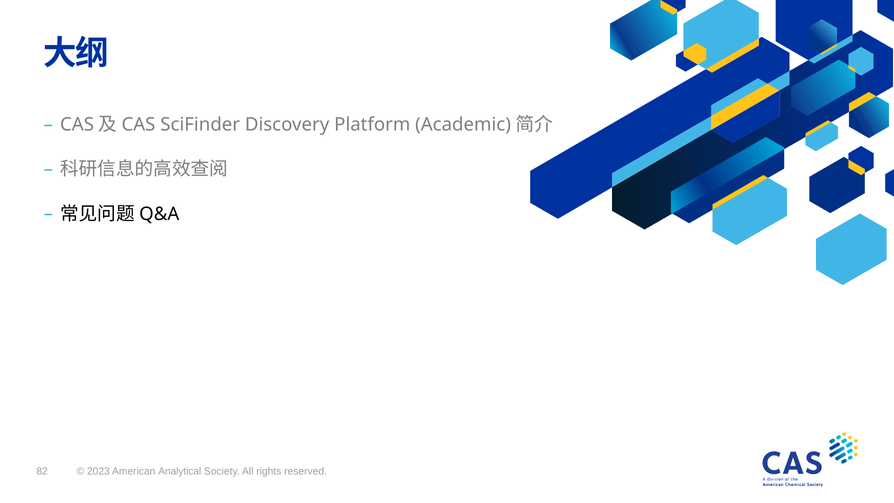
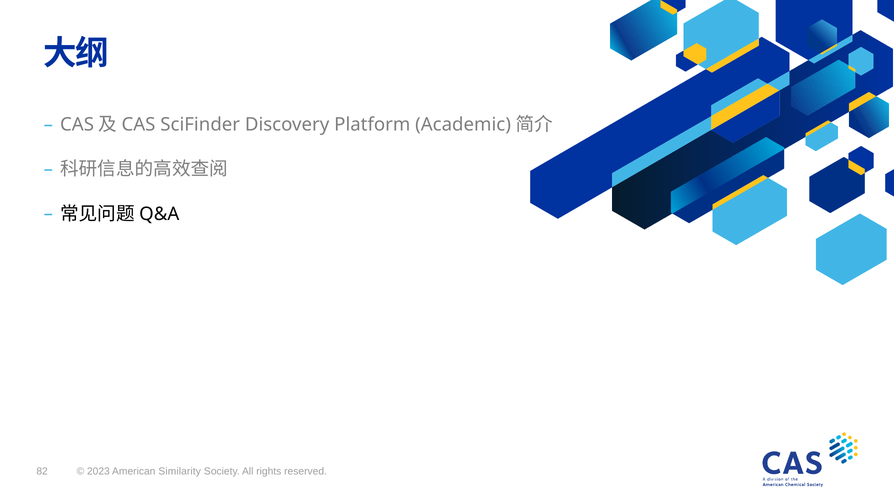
Analytical: Analytical -> Similarity (180, 471)
